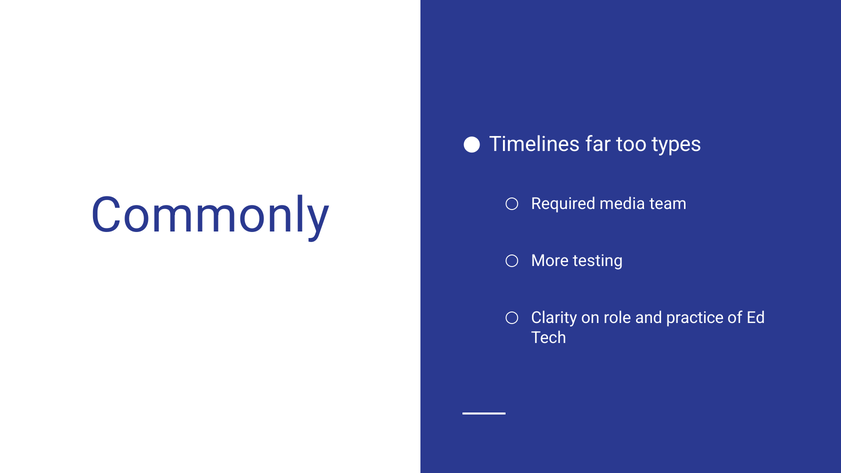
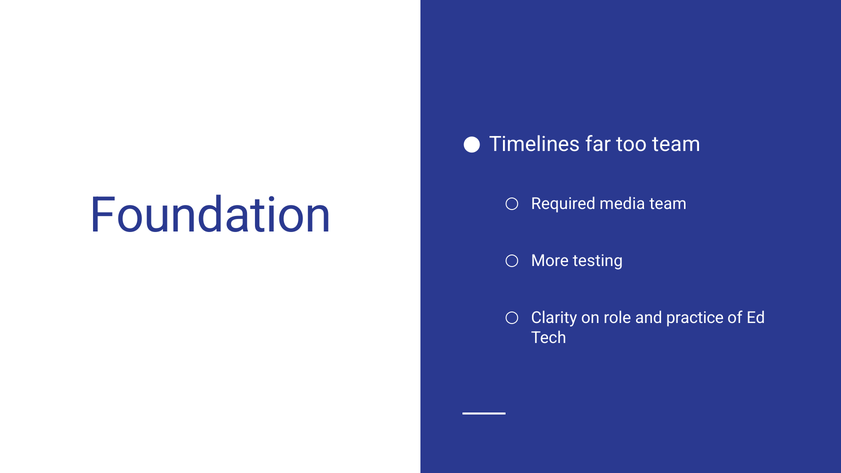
too types: types -> team (676, 145)
Commonly: Commonly -> Foundation (211, 215)
